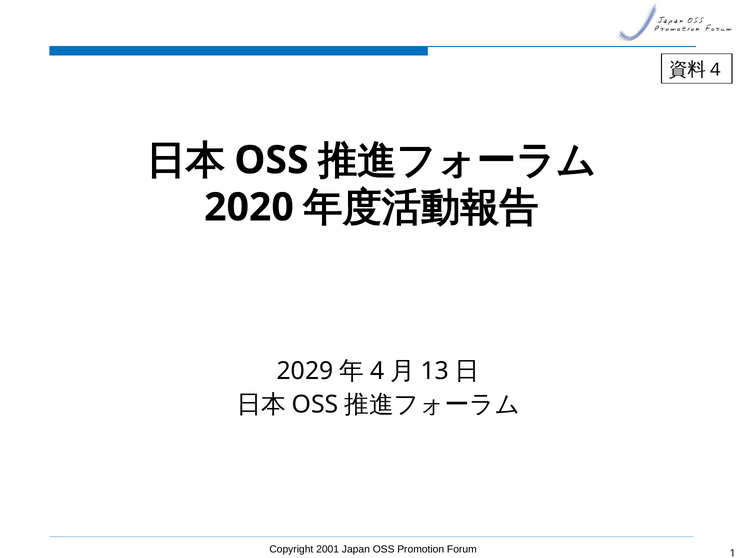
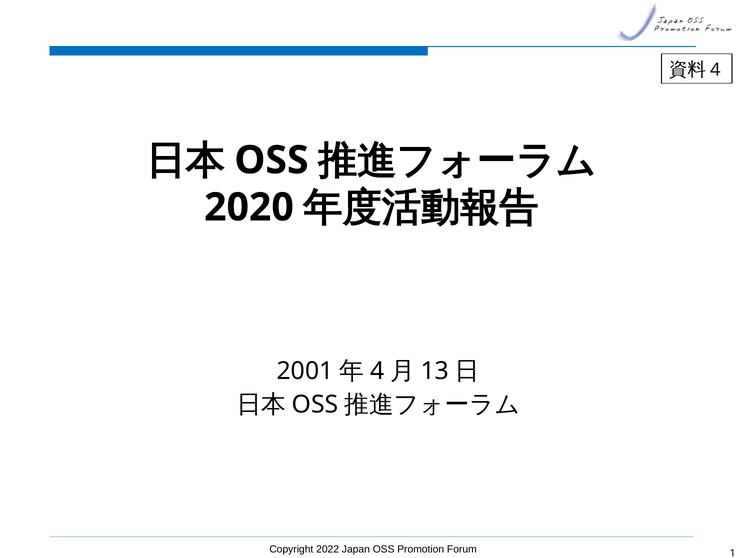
2029: 2029 -> 2001 (305, 371)
2001: 2001 -> 2022 (328, 549)
